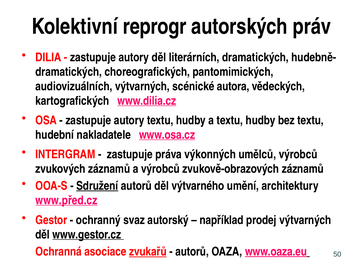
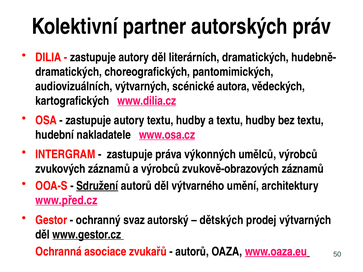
reprogr: reprogr -> partner (154, 26)
například: například -> dětských (222, 220)
zvukařů underline: present -> none (148, 252)
